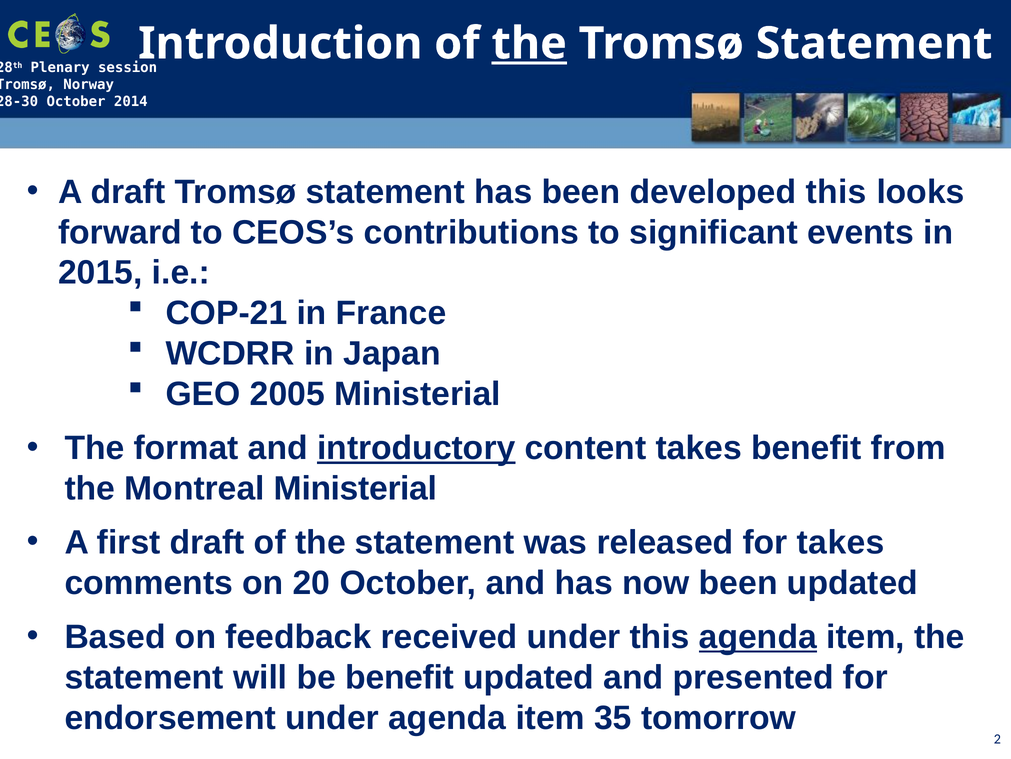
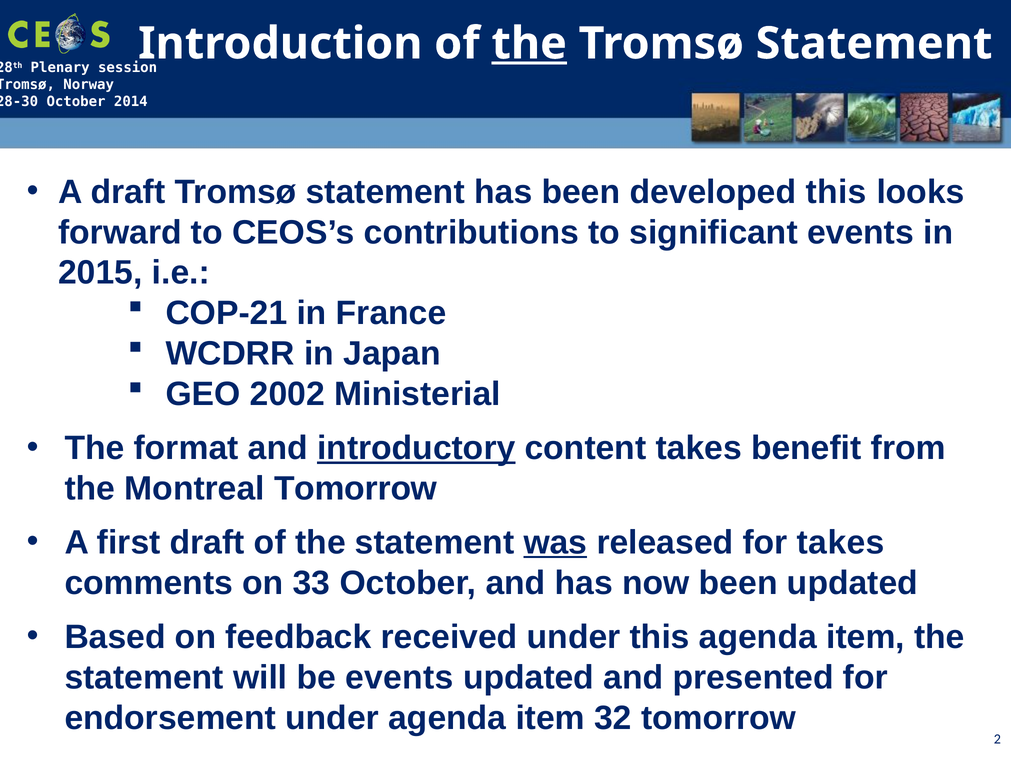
2005: 2005 -> 2002 (287, 394)
Montreal Ministerial: Ministerial -> Tomorrow (356, 488)
was underline: none -> present (555, 542)
20: 20 -> 33 (311, 583)
agenda underline: present -> none (758, 636)
be benefit: benefit -> events (399, 677)
35: 35 -> 32 (613, 717)
